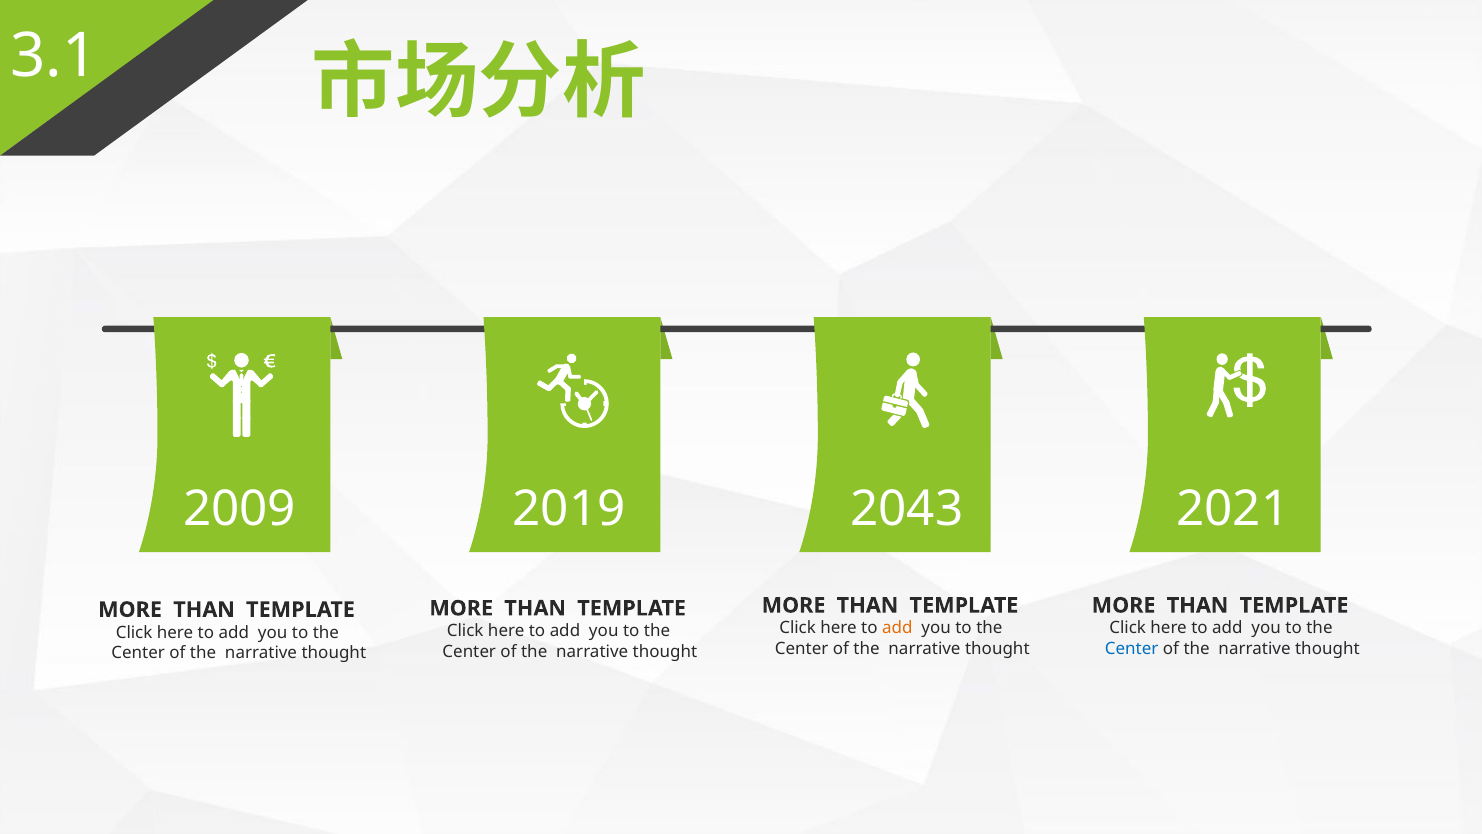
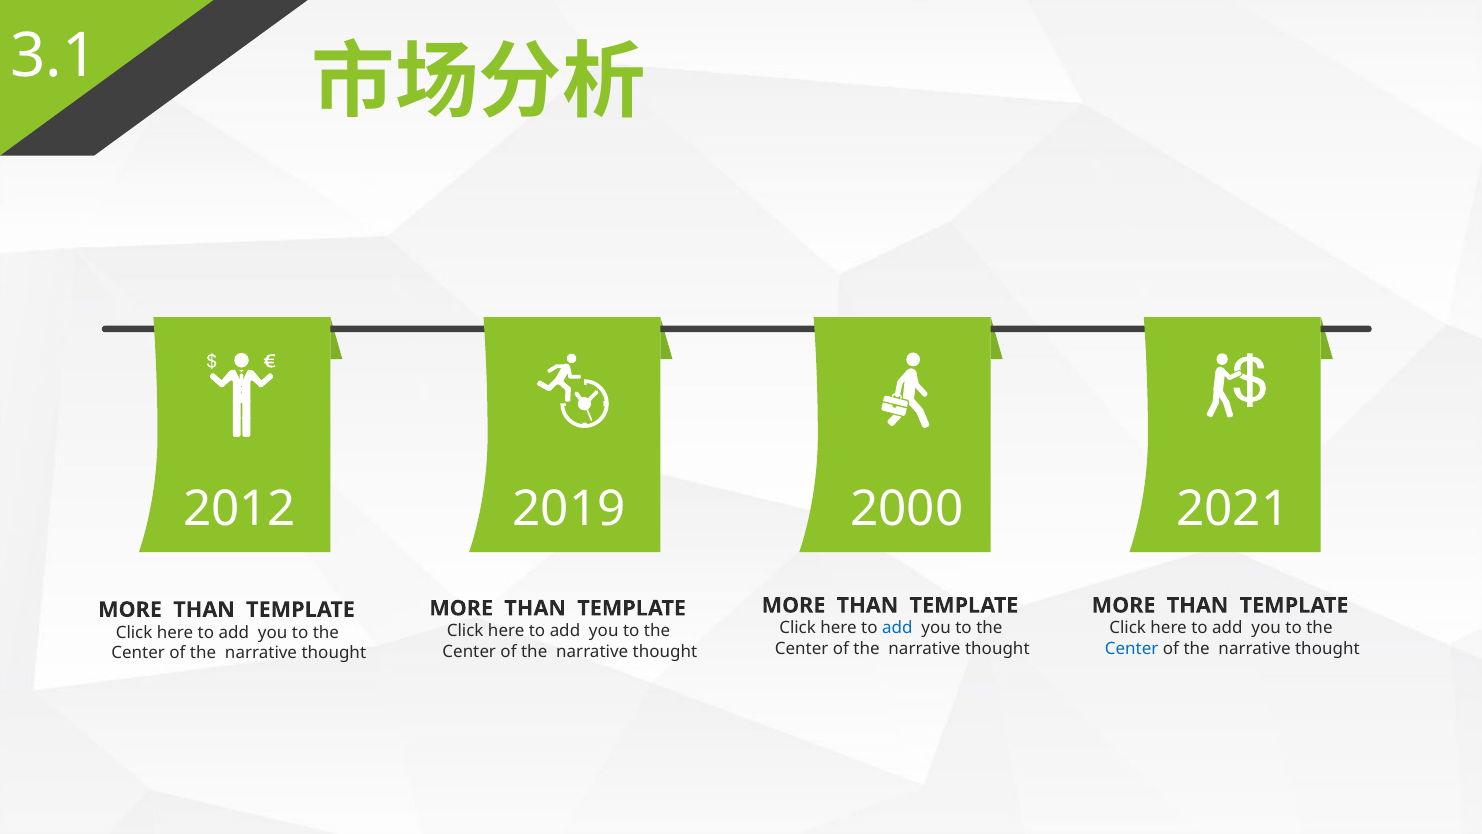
2009: 2009 -> 2012 (240, 509)
2043: 2043 -> 2000 (907, 509)
add colour: orange -> blue (897, 628)
